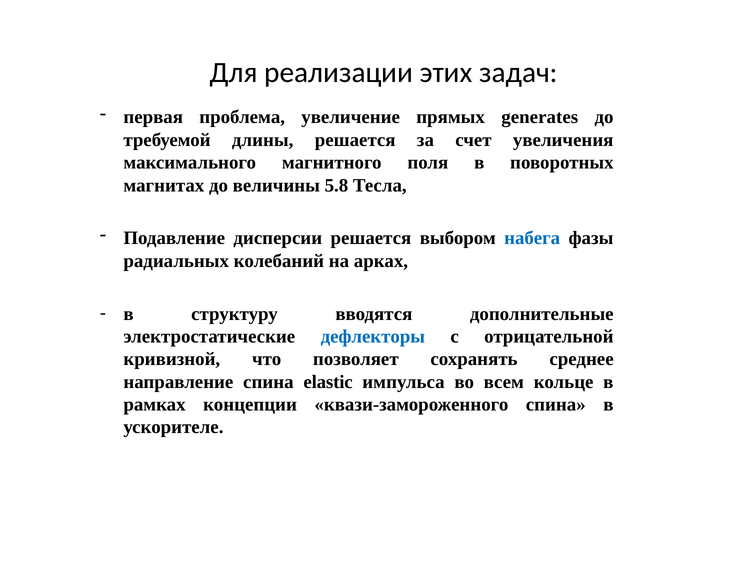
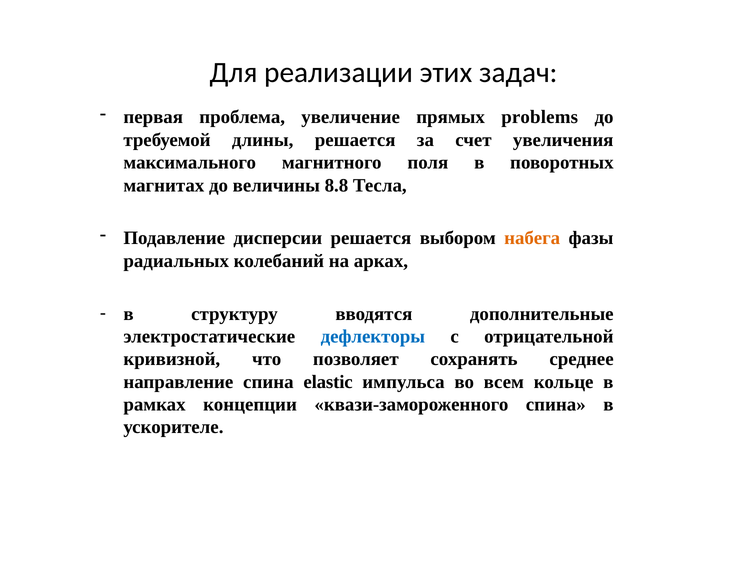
generates: generates -> problems (540, 117)
5.8: 5.8 -> 8.8 (336, 185)
набега colour: blue -> orange (532, 238)
